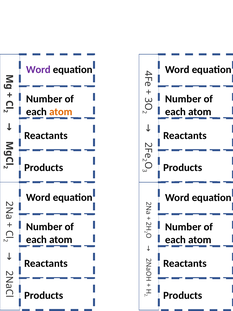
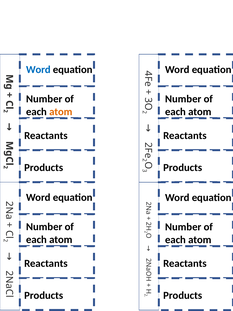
Word colour: purple -> blue (38, 69)
